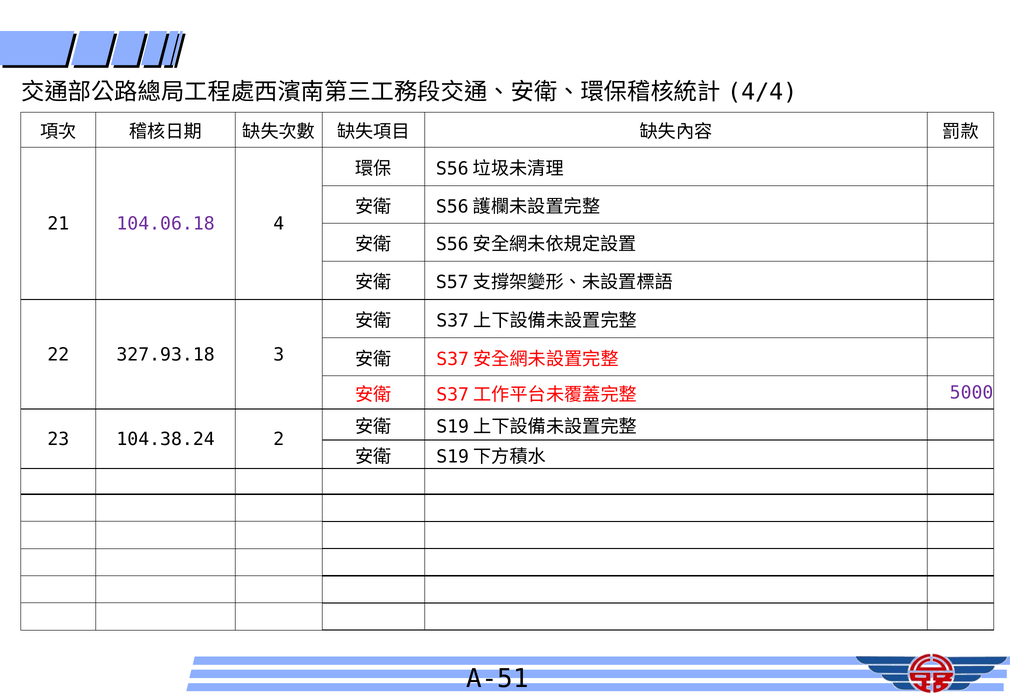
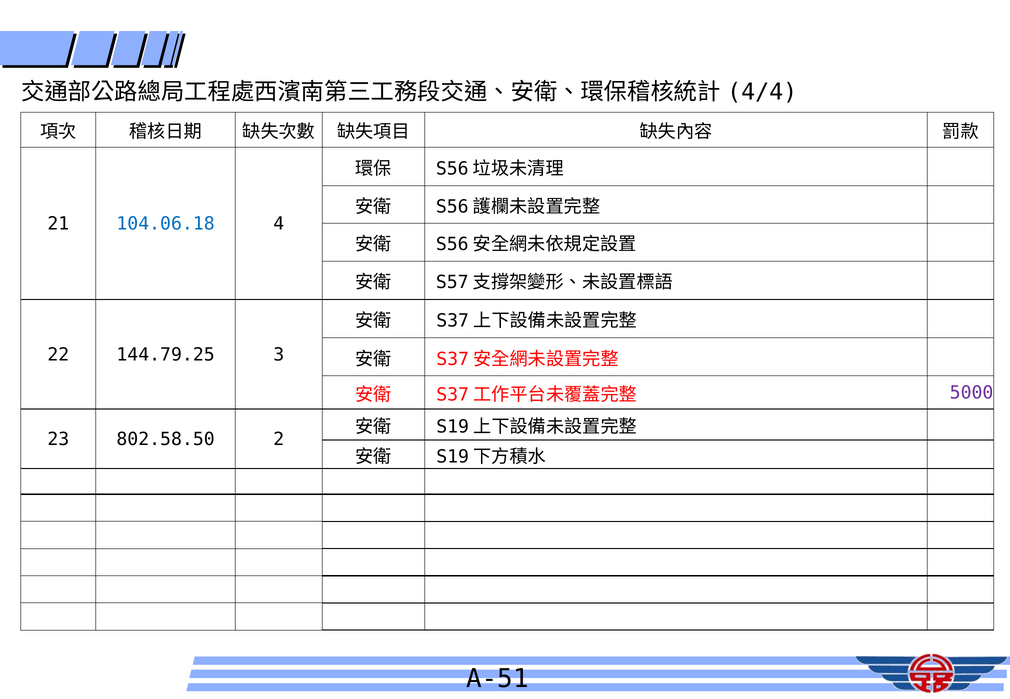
104.06.18 colour: purple -> blue (166, 224)
327.93.18: 327.93.18 -> 144.79.25 (166, 355)
104.38.24: 104.38.24 -> 802.58.50 (166, 439)
